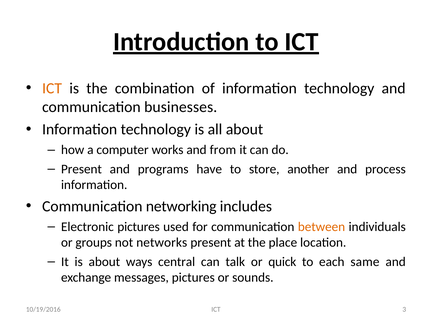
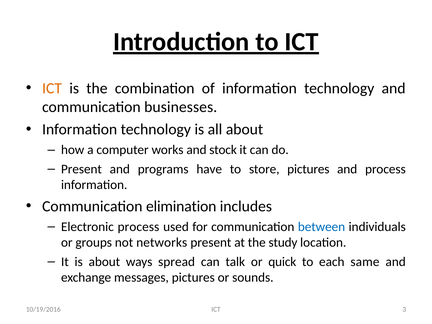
from: from -> stock (223, 150)
store another: another -> pictures (308, 169)
networking: networking -> elimination (181, 206)
Electronic pictures: pictures -> process (138, 227)
between colour: orange -> blue (322, 227)
place: place -> study (283, 243)
central: central -> spread (177, 262)
